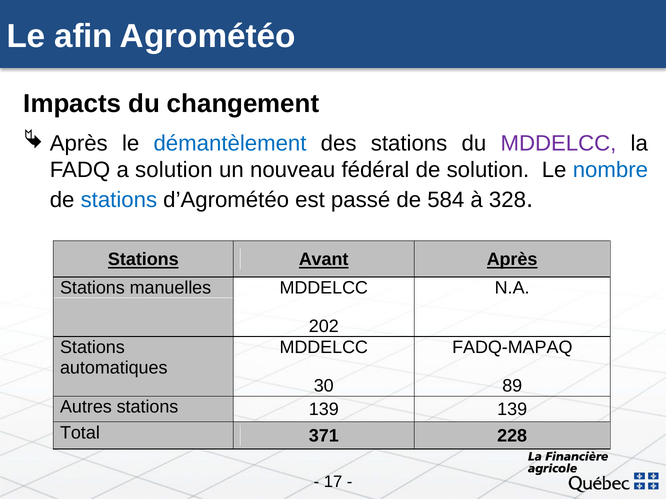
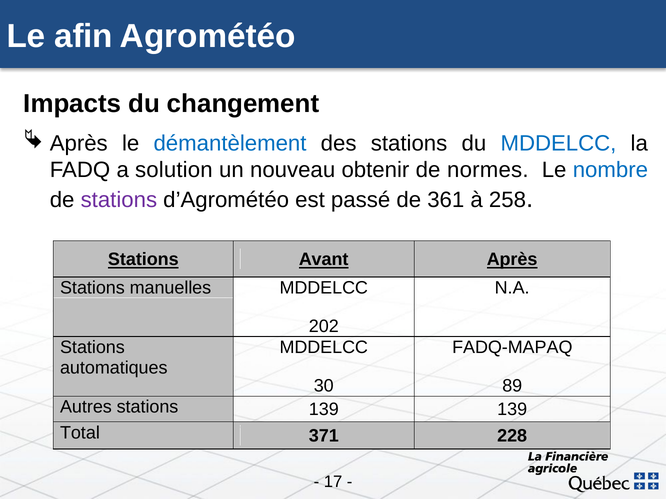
MDDELCC colour: purple -> blue (558, 143)
fédéral: fédéral -> obtenir (375, 170)
de solution: solution -> normes (488, 170)
stations colour: blue -> purple (119, 200)
584: 584 -> 361 (446, 200)
328: 328 -> 258 (507, 200)
